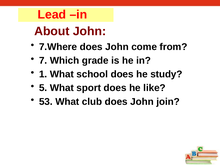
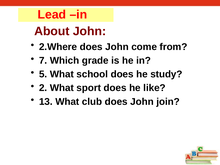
7.Where: 7.Where -> 2.Where (58, 47)
1: 1 -> 5 (43, 74)
5: 5 -> 2 (43, 88)
53: 53 -> 13 (46, 102)
